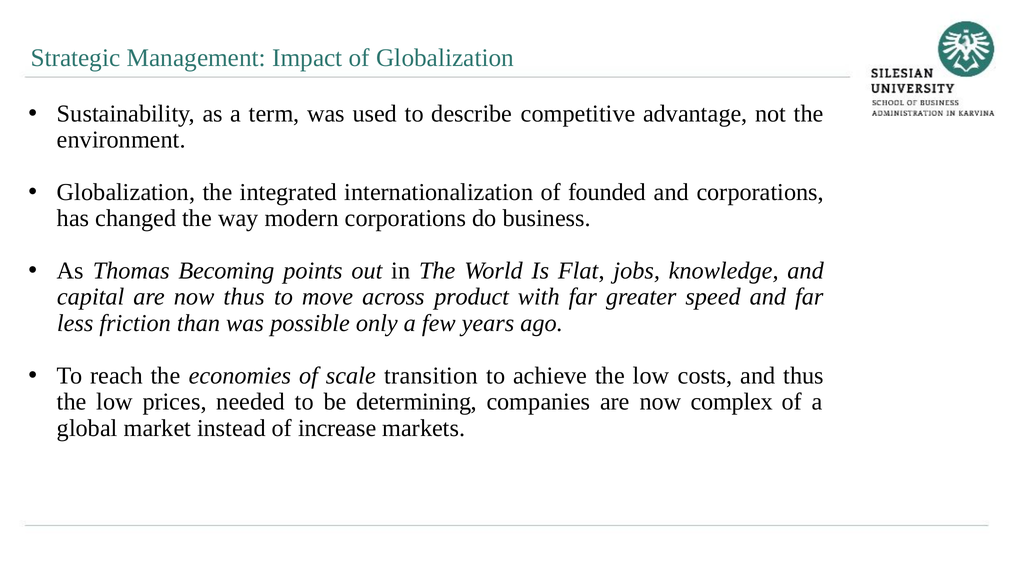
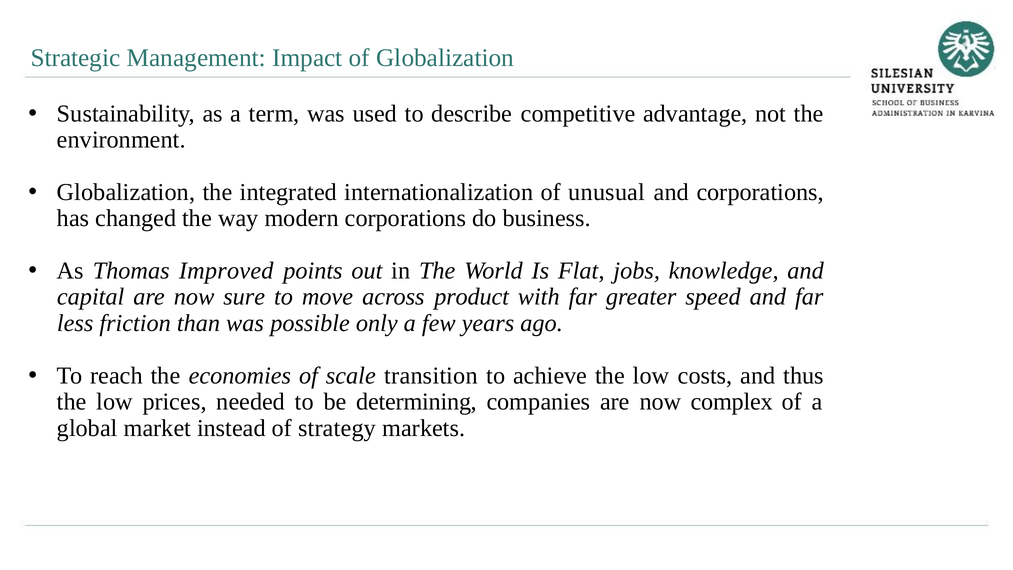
founded: founded -> unusual (607, 192)
Becoming: Becoming -> Improved (226, 271)
now thus: thus -> sure (244, 297)
increase: increase -> strategy (337, 428)
